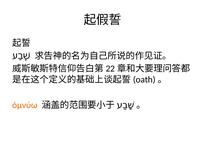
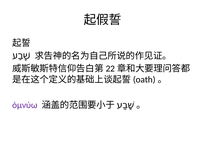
ὀμνύω colour: orange -> purple (25, 105)
